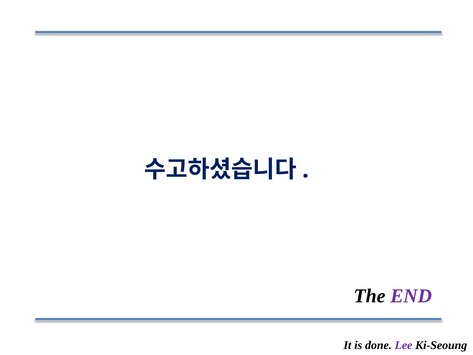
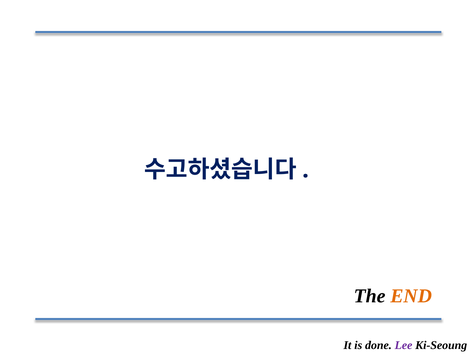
END colour: purple -> orange (411, 296)
